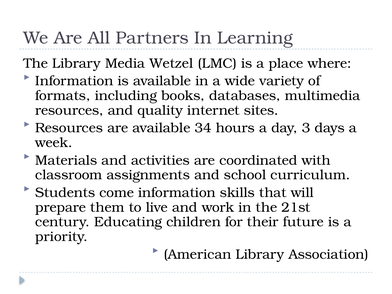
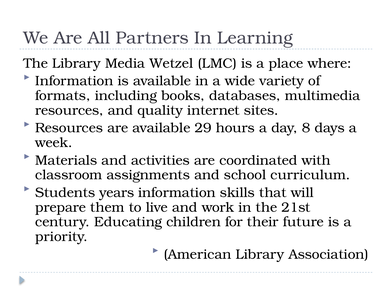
34: 34 -> 29 (203, 128)
3: 3 -> 8 (306, 128)
come: come -> years (117, 193)
